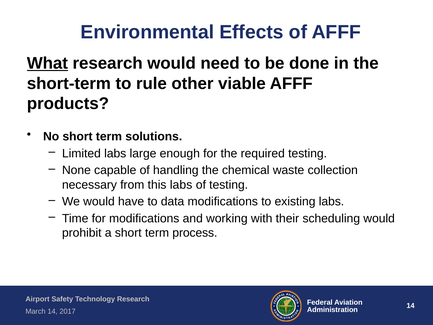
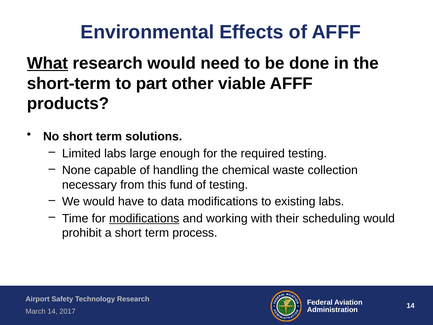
rule: rule -> part (152, 83)
this labs: labs -> fund (181, 185)
modifications underline: none -> present (144, 218)
